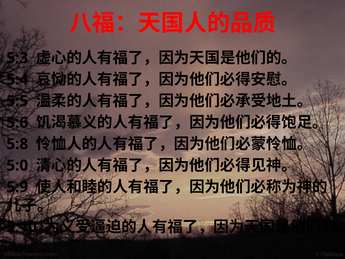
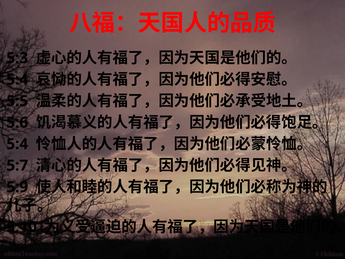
5:8: 5:8 -> 5:4 (17, 144)
5:0: 5:0 -> 5:7 (17, 165)
